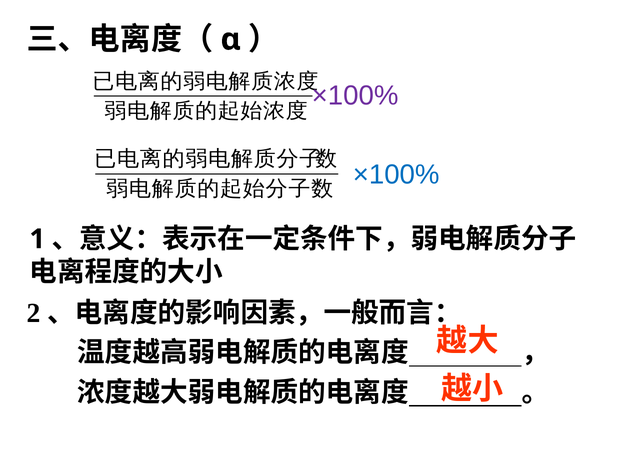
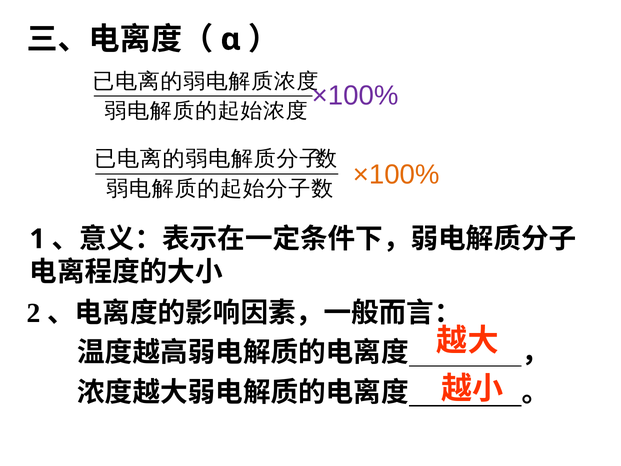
×100% colour: blue -> orange (396, 175)
